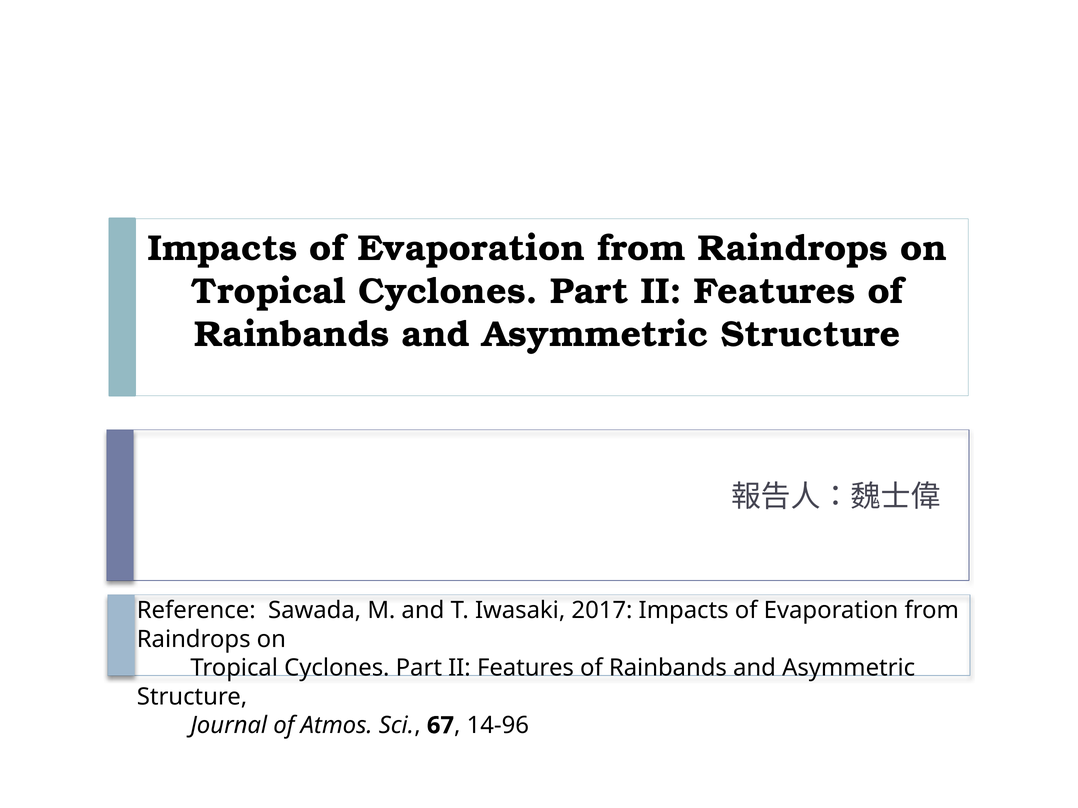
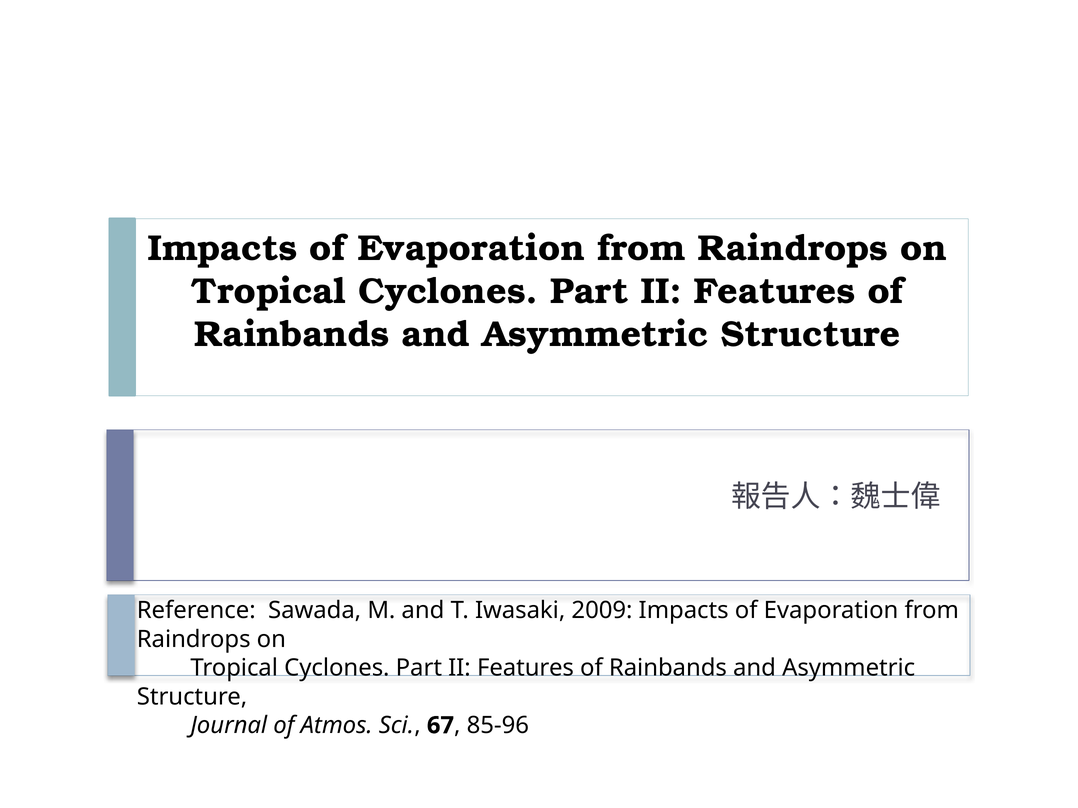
2017: 2017 -> 2009 (602, 611)
14-96: 14-96 -> 85-96 (498, 726)
